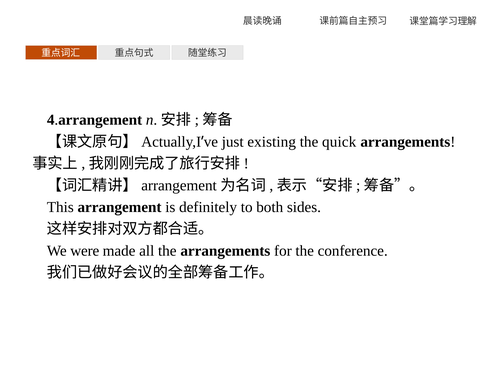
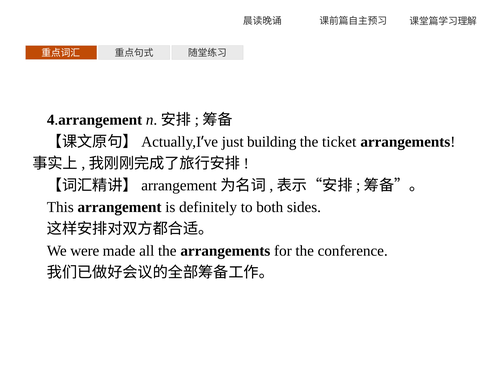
existing: existing -> building (272, 142)
quick: quick -> ticket (339, 142)
